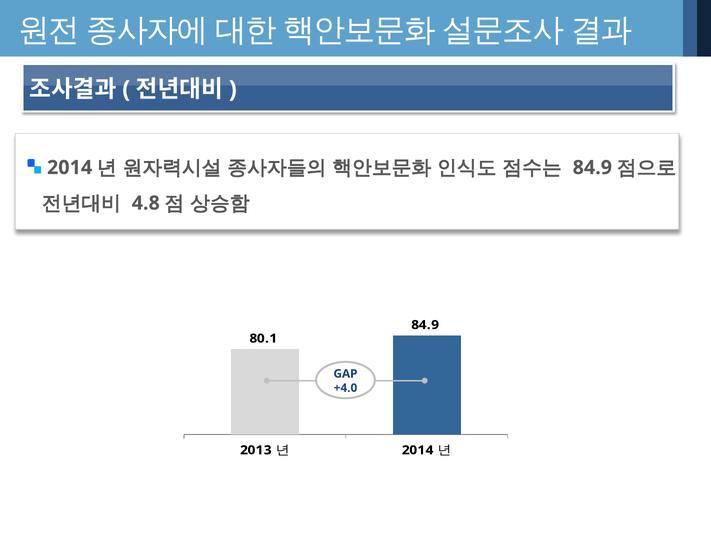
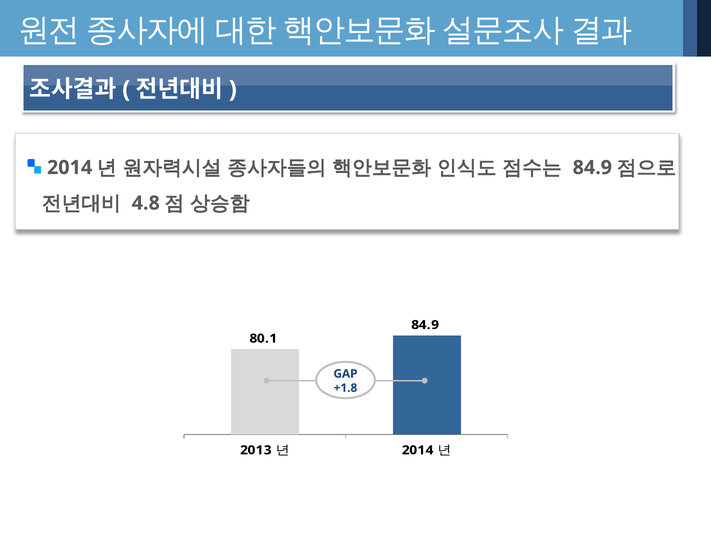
+4.0: +4.0 -> +1.8 (345, 388)
